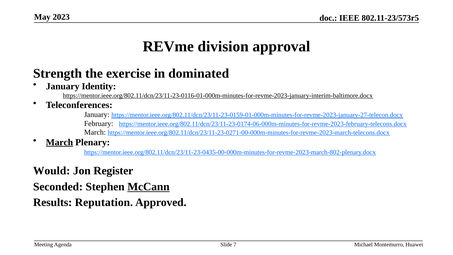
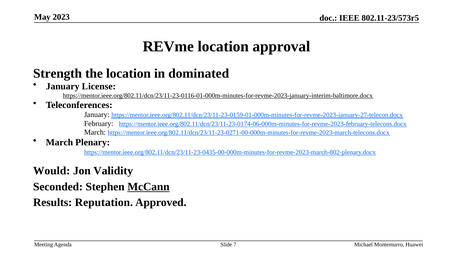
REVme division: division -> location (223, 46)
the exercise: exercise -> location (128, 73)
Identity: Identity -> License (99, 86)
March underline: present -> none (59, 142)
Register: Register -> Validity (113, 171)
